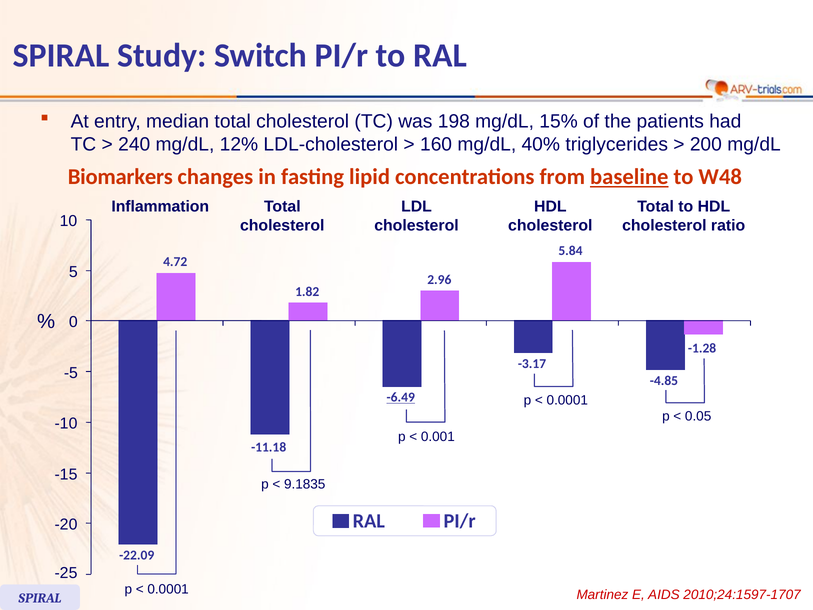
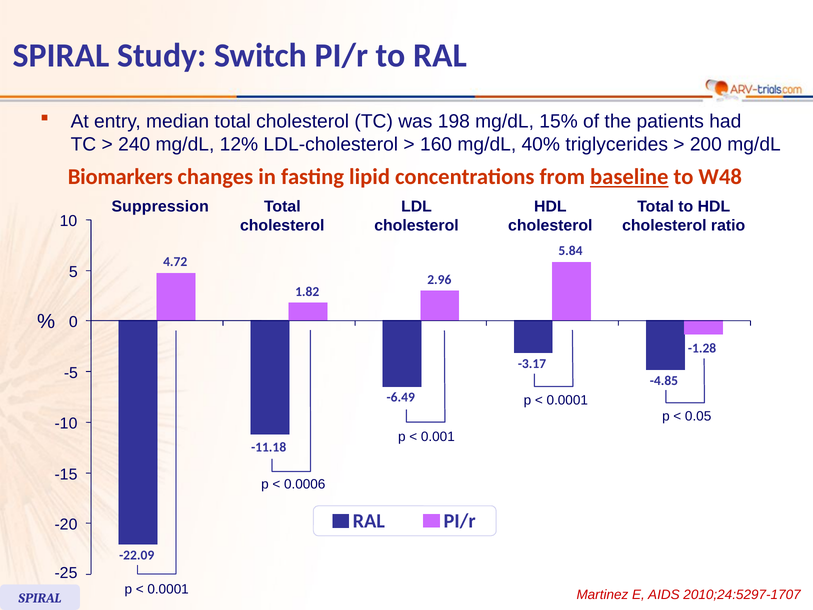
Inflammation: Inflammation -> Suppression (160, 207)
-6.49 underline: present -> none (401, 397)
9.1835: 9.1835 -> 0.0006 (305, 484)
2010;24:1597-1707: 2010;24:1597-1707 -> 2010;24:5297-1707 (742, 595)
